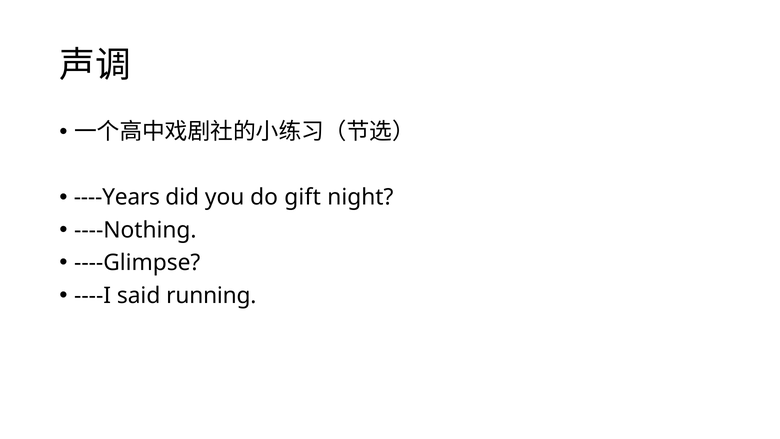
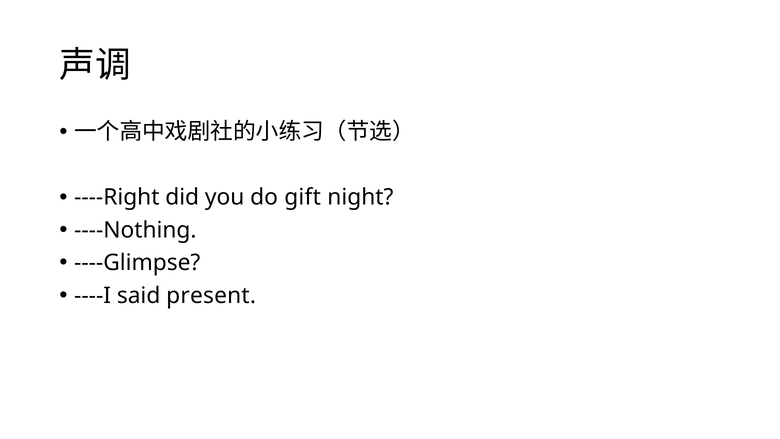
----Years: ----Years -> ----Right (117, 197)
running: running -> present (211, 295)
